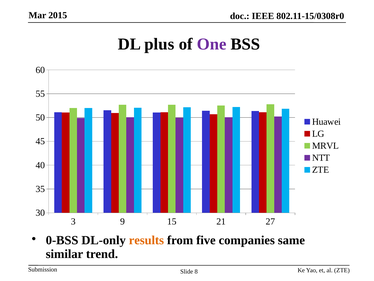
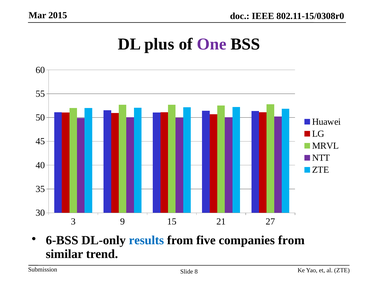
0-BSS: 0-BSS -> 6-BSS (62, 240)
results colour: orange -> blue (146, 240)
companies same: same -> from (291, 240)
